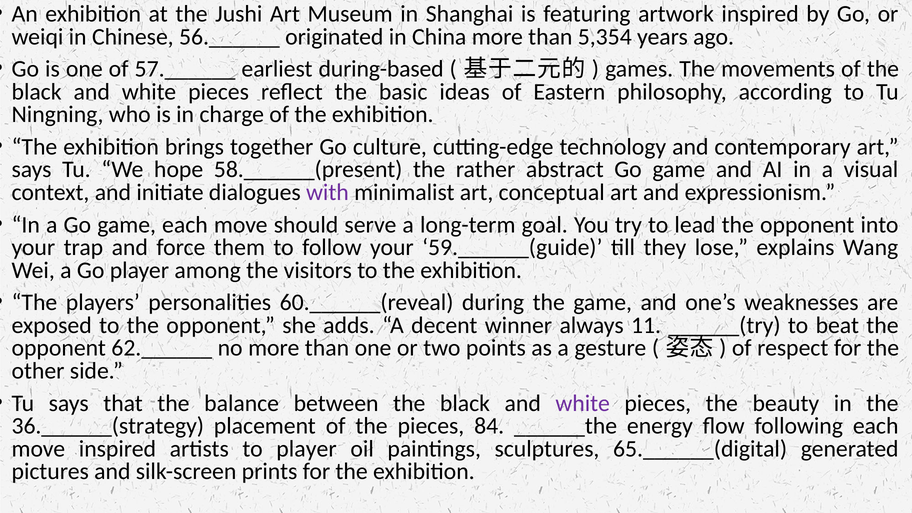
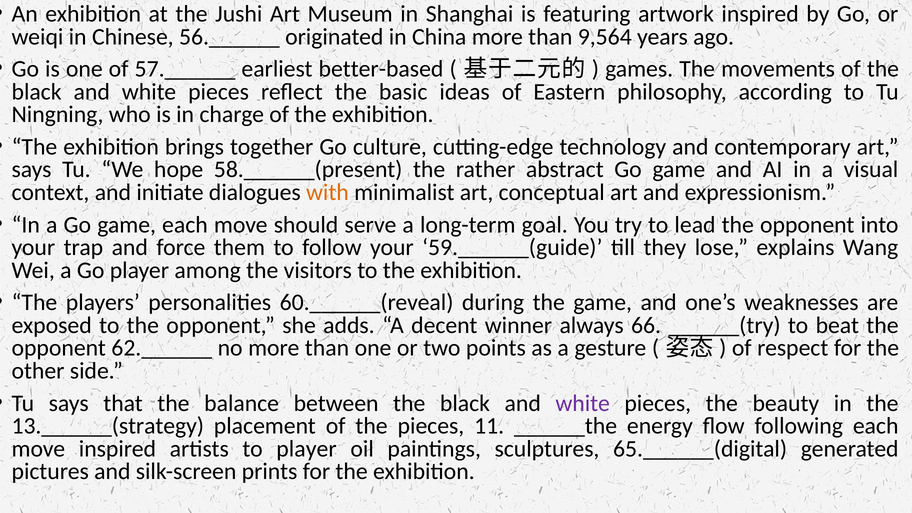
5,354: 5,354 -> 9,564 (605, 37)
during-based: during-based -> better-based (381, 69)
with colour: purple -> orange (327, 192)
11: 11 -> 66 (646, 325)
36.______(strategy: 36.______(strategy -> 13.______(strategy (108, 426)
84: 84 -> 11 (489, 426)
